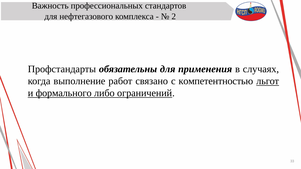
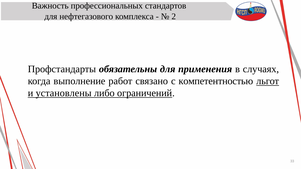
формального: формального -> установлены (64, 93)
